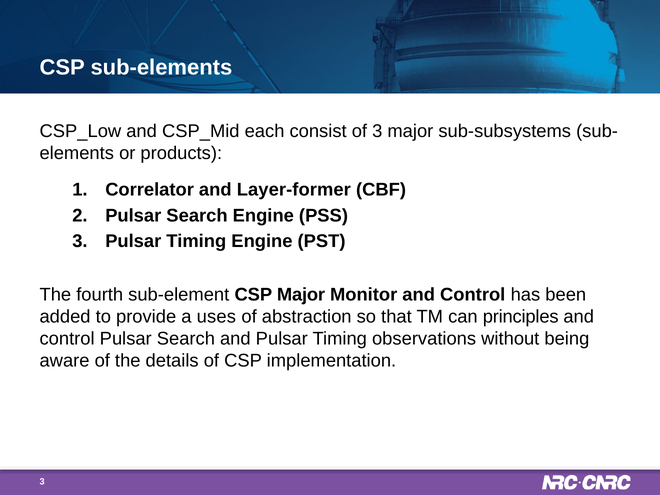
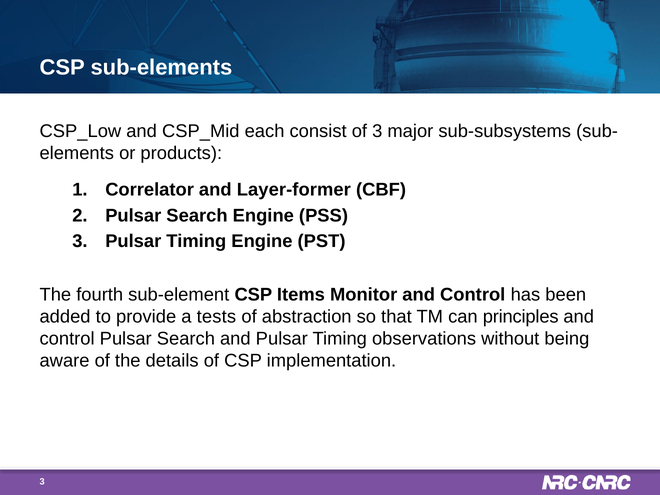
CSP Major: Major -> Items (301, 294)
uses: uses -> tests (216, 317)
